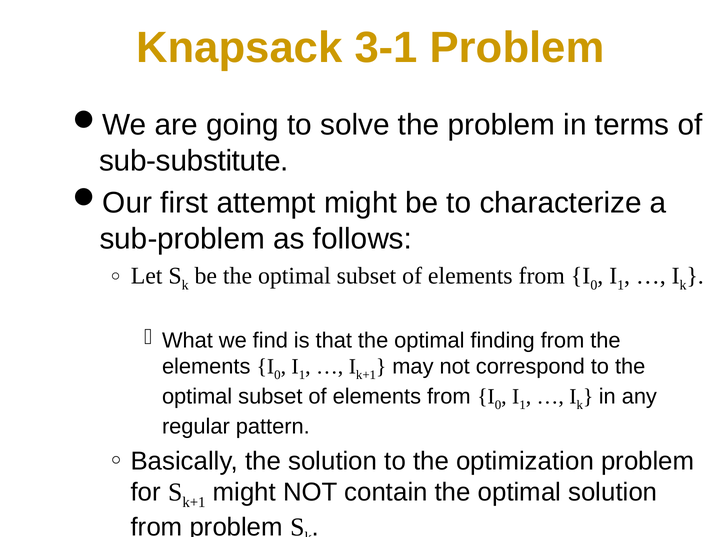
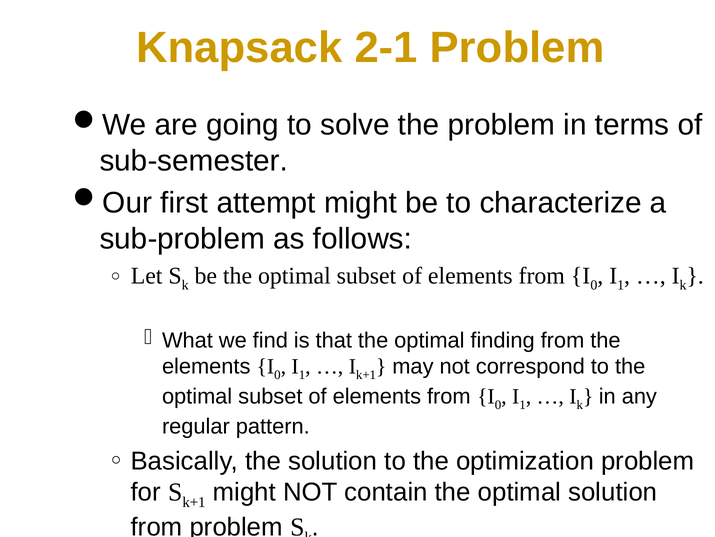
3-1: 3-1 -> 2-1 (386, 48)
sub-substitute: sub-substitute -> sub-semester (194, 161)
